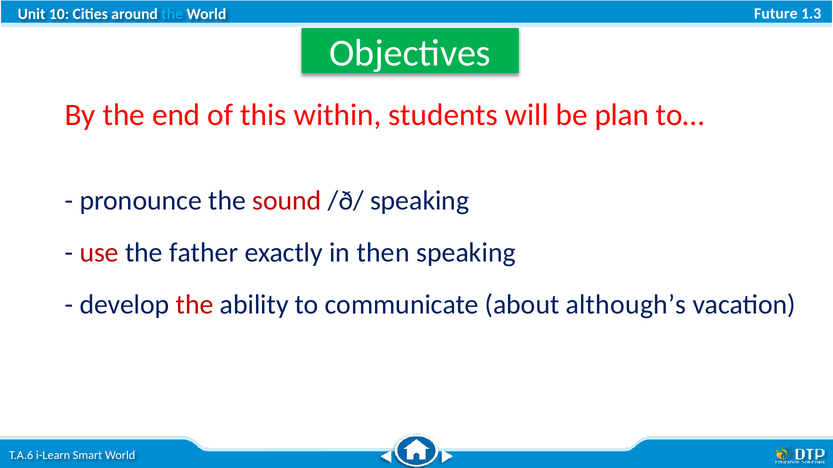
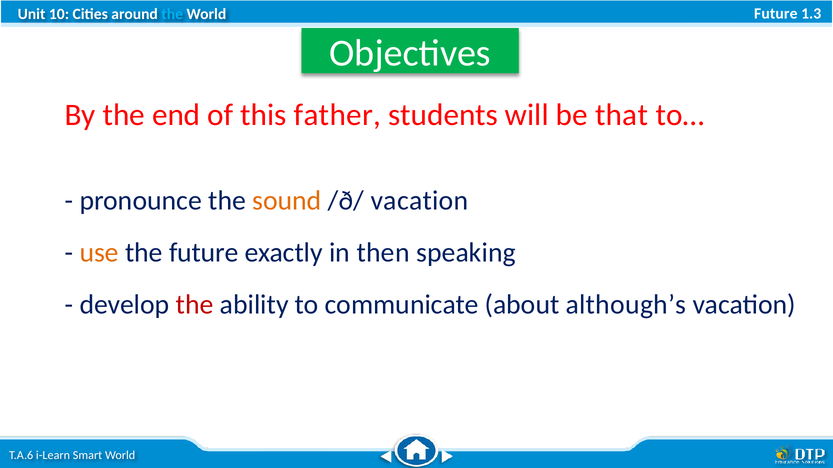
within: within -> father (337, 115)
plan: plan -> that (622, 115)
sound colour: red -> orange (287, 201)
/ð/ speaking: speaking -> vacation (419, 201)
use colour: red -> orange (99, 253)
the father: father -> future (204, 253)
